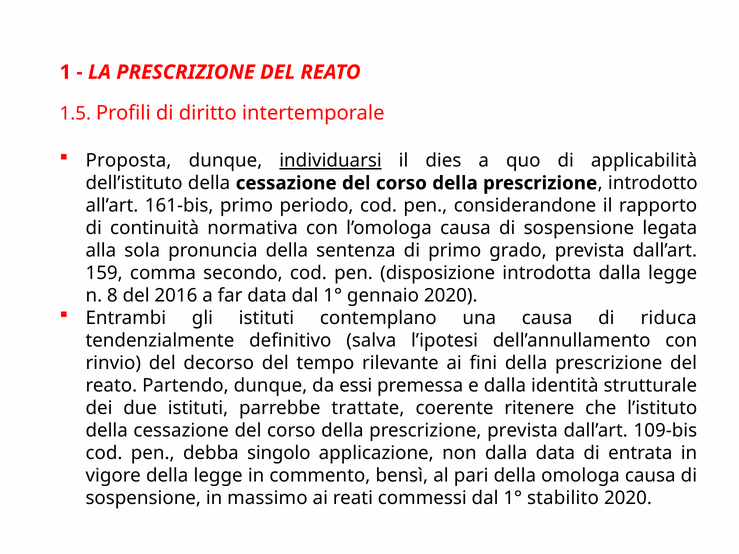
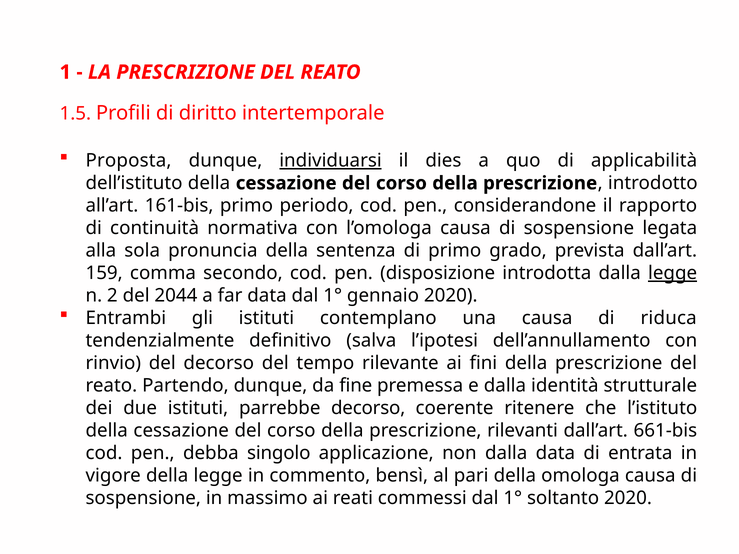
legge underline: none -> present (673, 273)
8: 8 -> 2 (112, 296)
2016: 2016 -> 2044 (176, 296)
essi: essi -> fine (356, 386)
parrebbe trattate: trattate -> decorso (368, 408)
prescrizione prevista: prevista -> rilevanti (523, 431)
109-bis: 109-bis -> 661-bis (665, 431)
stabilito: stabilito -> soltanto (563, 498)
